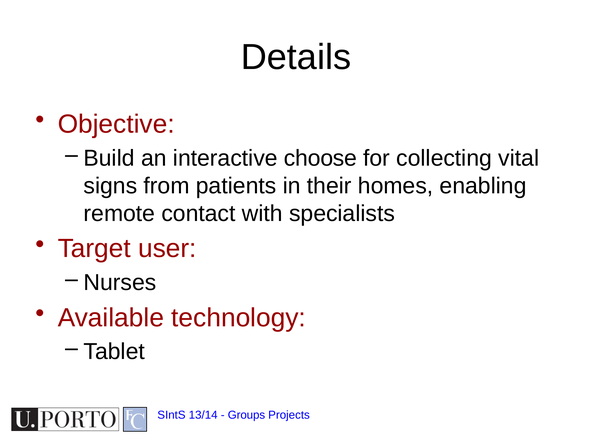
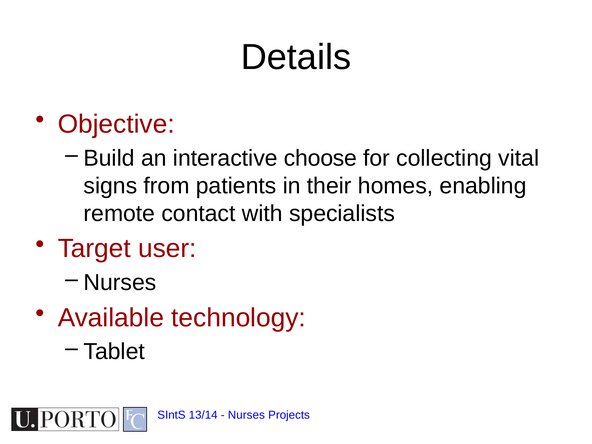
Groups: Groups -> Nurses (246, 415)
